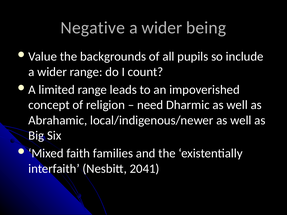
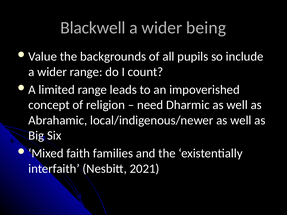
Negative: Negative -> Blackwell (93, 28)
2041: 2041 -> 2021 (145, 169)
